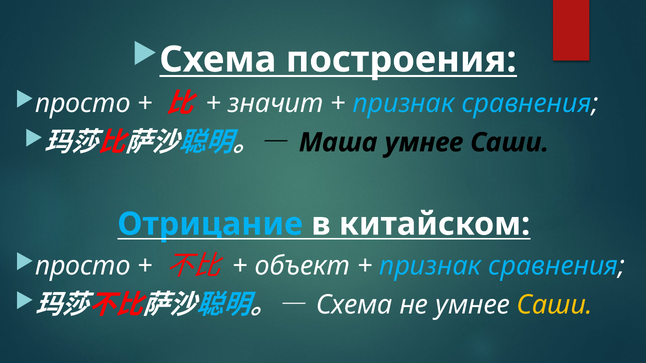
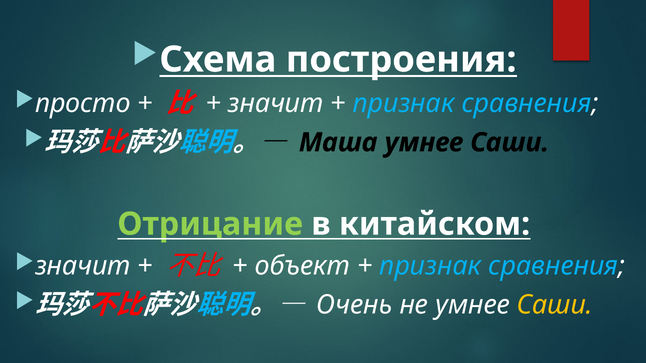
Отрицание colour: light blue -> light green (210, 224)
просто: просто -> значит (83, 266)
Схема: Схема -> Очень (354, 305)
